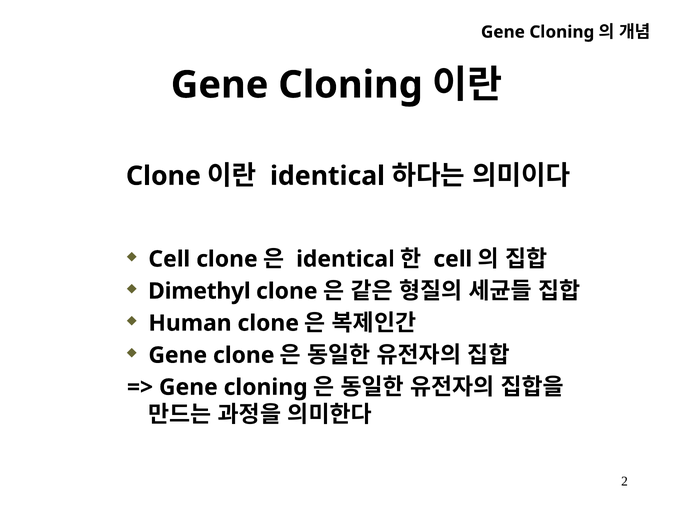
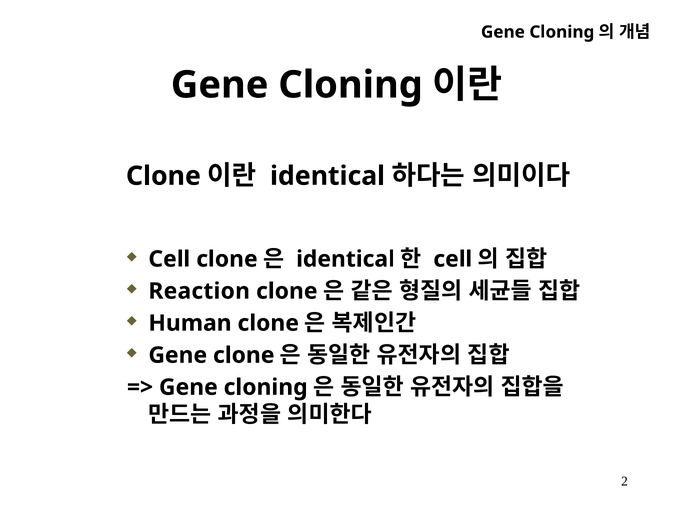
Dimethyl: Dimethyl -> Reaction (199, 291)
